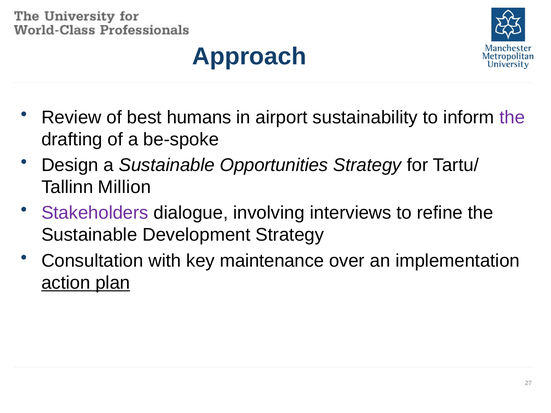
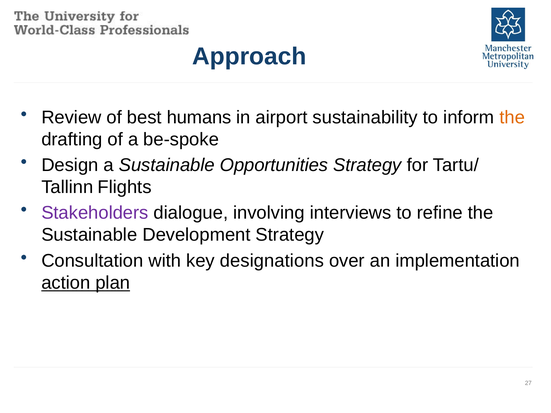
the colour: purple -> orange (512, 118)
Million: Million -> Flights (125, 187)
maintenance: maintenance -> designations (272, 261)
